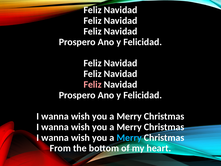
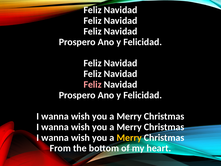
Merry colour: light blue -> yellow (129, 137)
